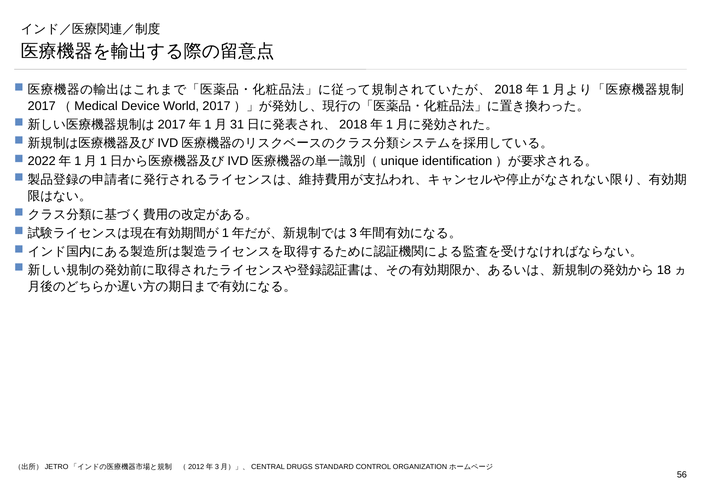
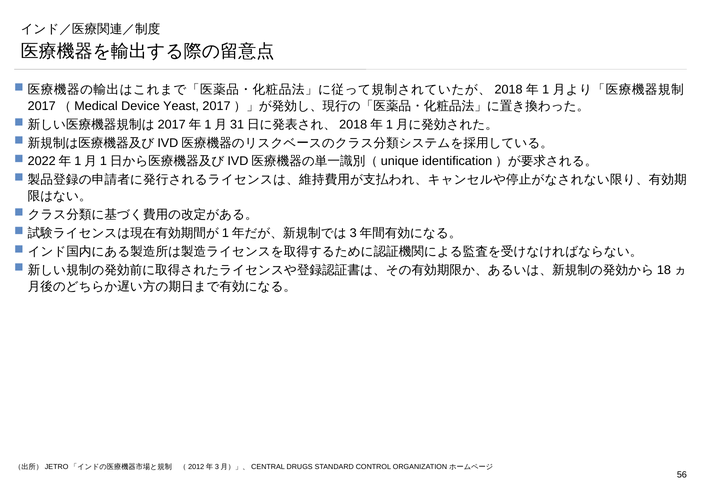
World: World -> Yeast (181, 106)
